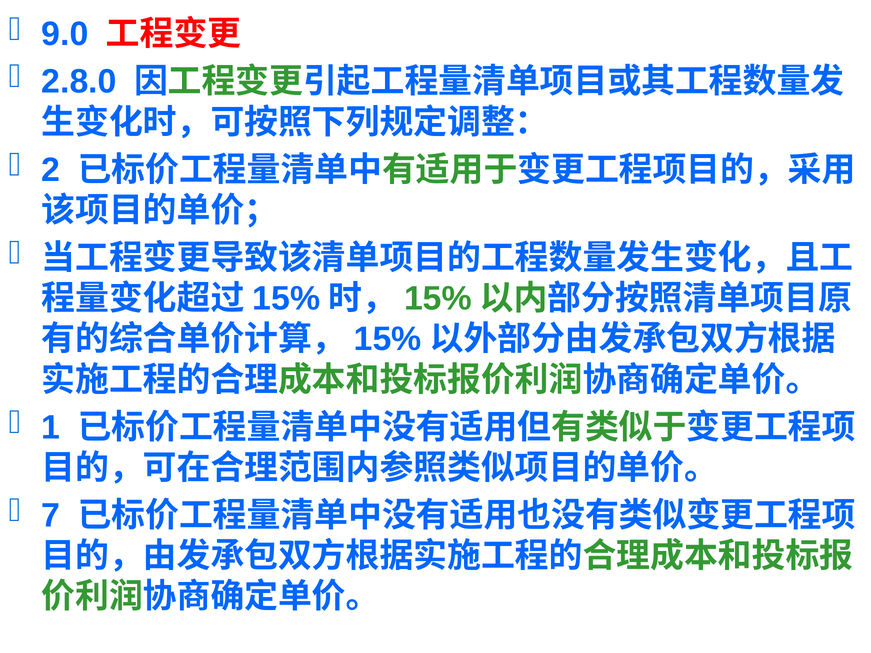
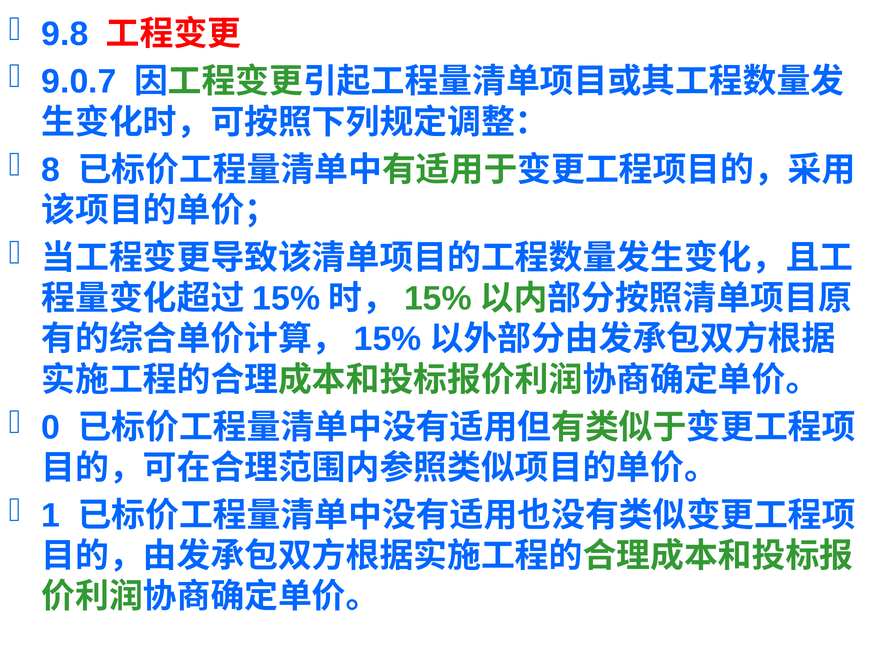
9.0: 9.0 -> 9.8 (65, 34)
2.8.0: 2.8.0 -> 9.0.7 (79, 82)
2: 2 -> 8 (51, 170)
1: 1 -> 0 (51, 428)
7: 7 -> 1 (51, 516)
